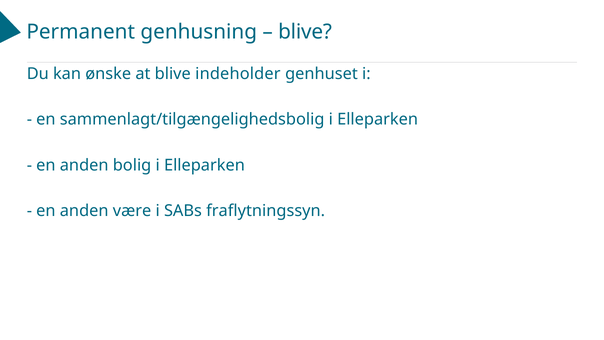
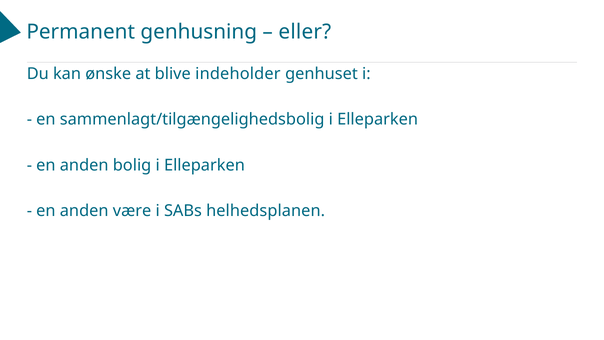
blive: blive -> eller (305, 32)
fraflytningssyn: fraflytningssyn -> helhedsplanen (266, 211)
